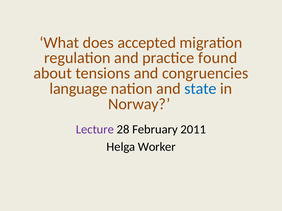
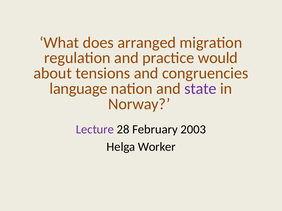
accepted: accepted -> arranged (147, 43)
found: found -> would (218, 58)
state colour: blue -> purple (200, 89)
2011: 2011 -> 2003 (193, 130)
